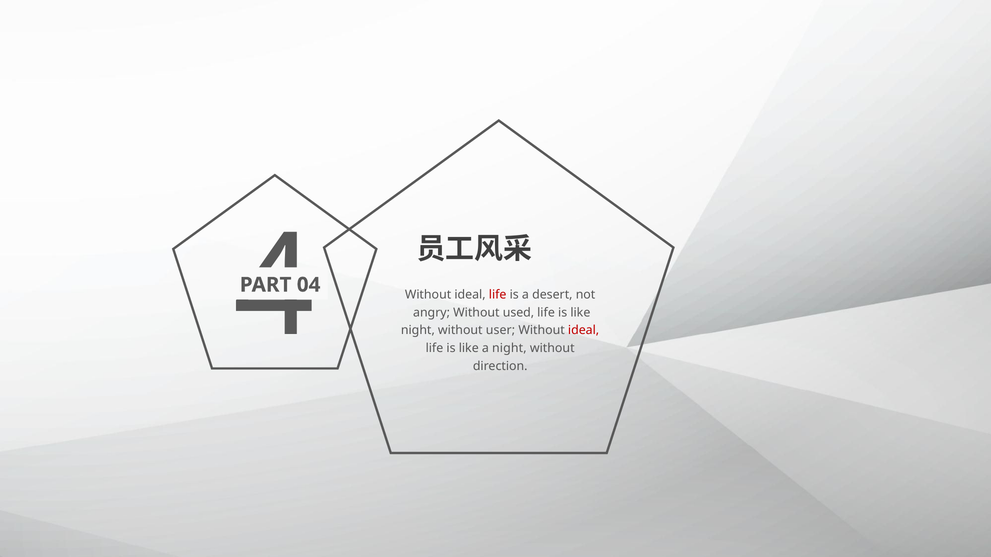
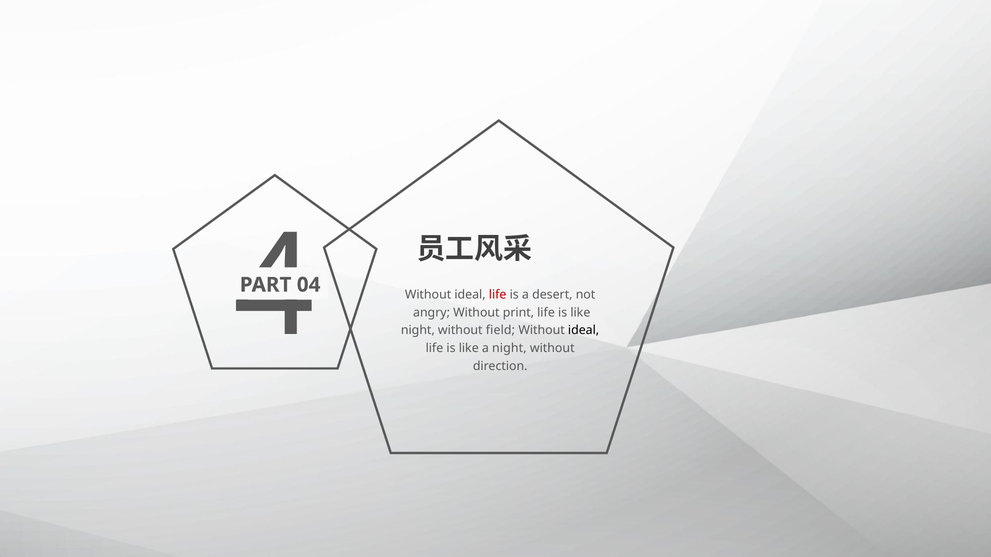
used: used -> print (518, 313)
user: user -> field (500, 331)
ideal colour: red -> black (584, 331)
